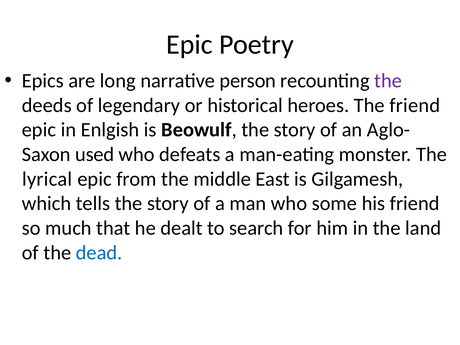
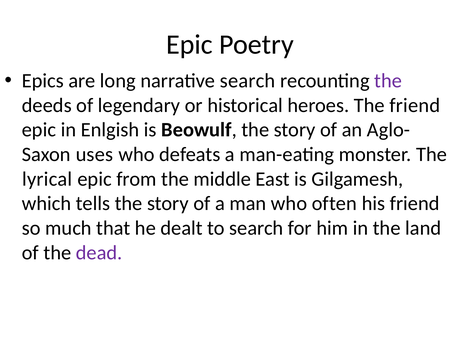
narrative person: person -> search (248, 81)
used: used -> uses (94, 154)
some: some -> often (334, 203)
dead colour: blue -> purple (99, 253)
